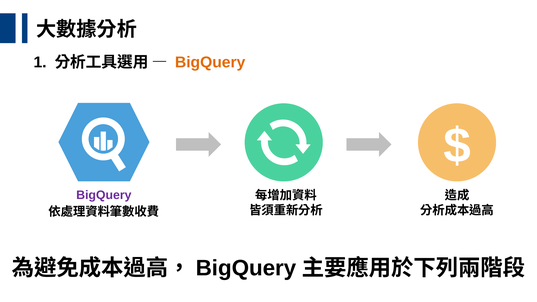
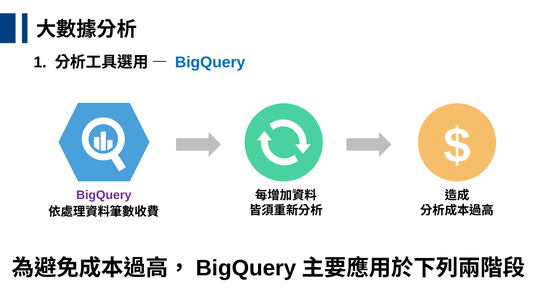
BigQuery colour: orange -> blue (210, 62)
